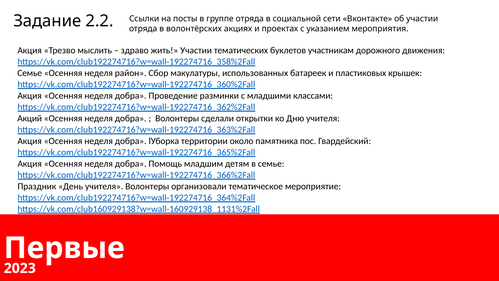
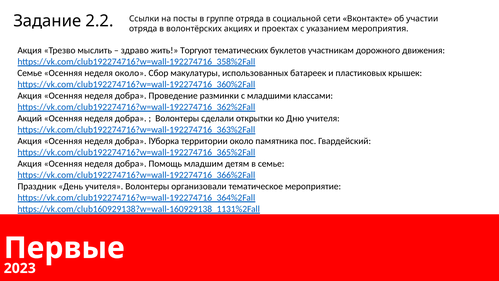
жить Участии: Участии -> Торгуют (196, 50)
неделя район: район -> около (131, 73)
